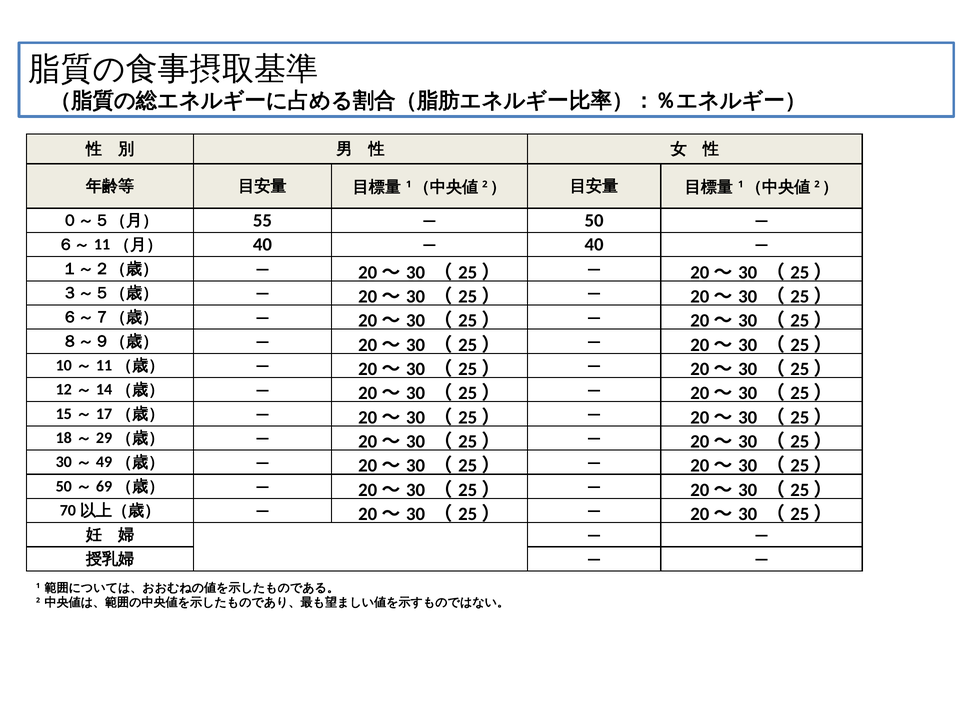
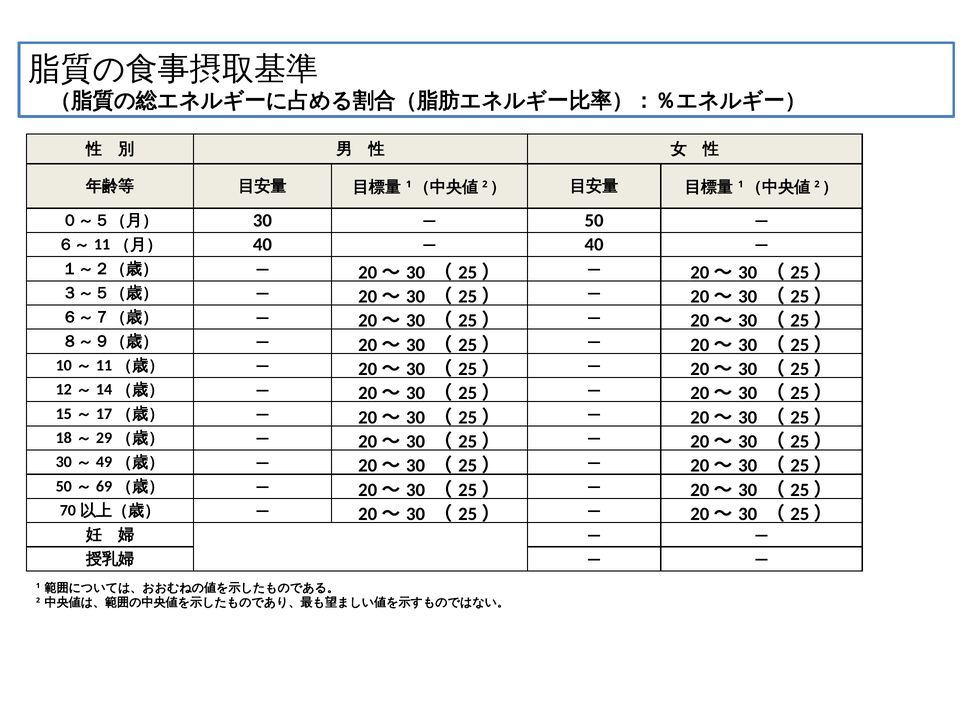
55: 55 -> 30 (262, 221)
